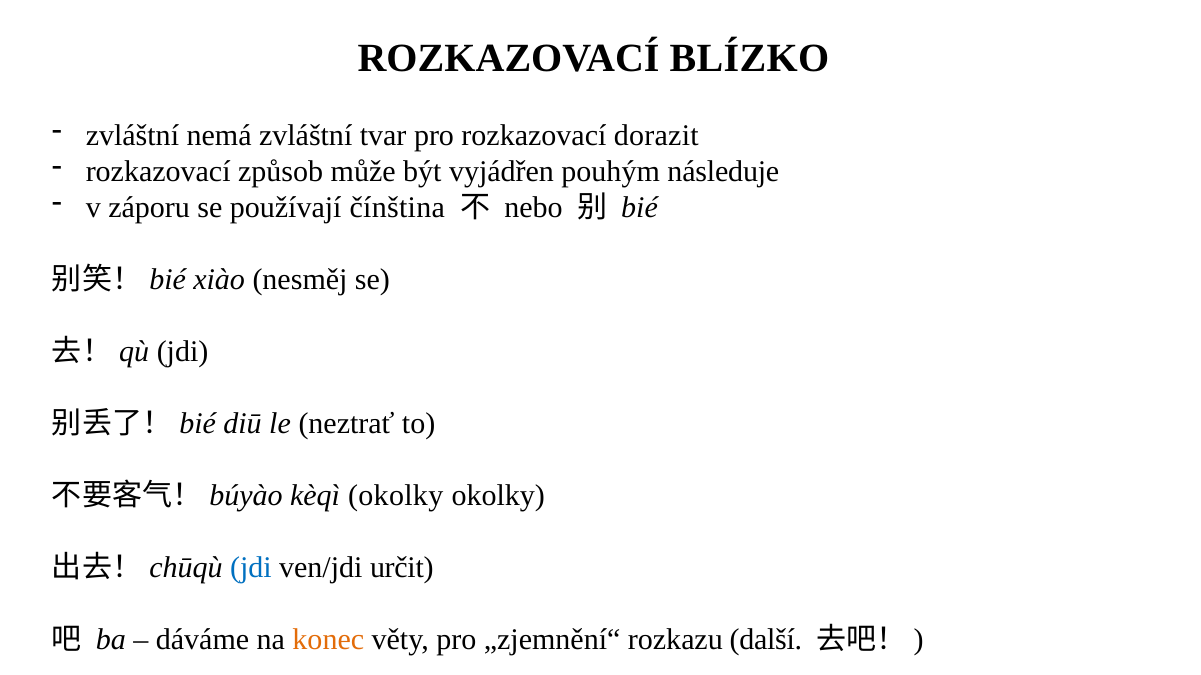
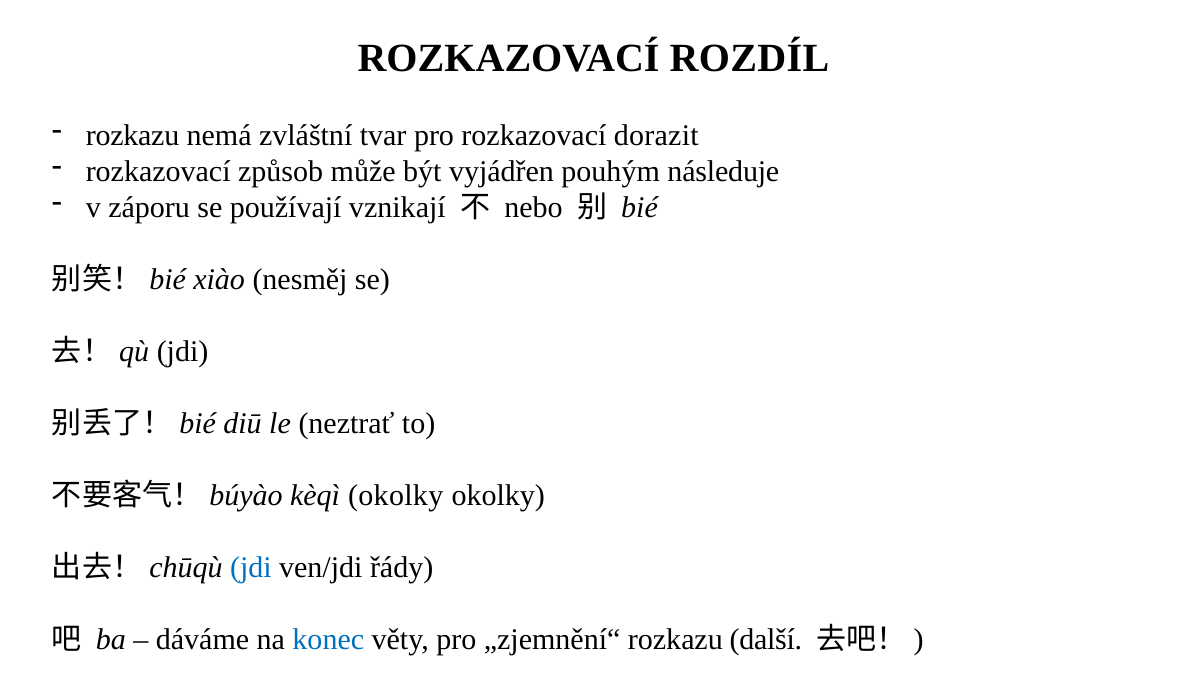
BLÍZKO: BLÍZKO -> ROZDÍL (749, 58)
zvláštní: zvláštní -> rozkazu (133, 136)
čínština: čínština -> vznikají (397, 208)
určit: určit -> řády (402, 568)
konec colour: orange -> blue (328, 640)
